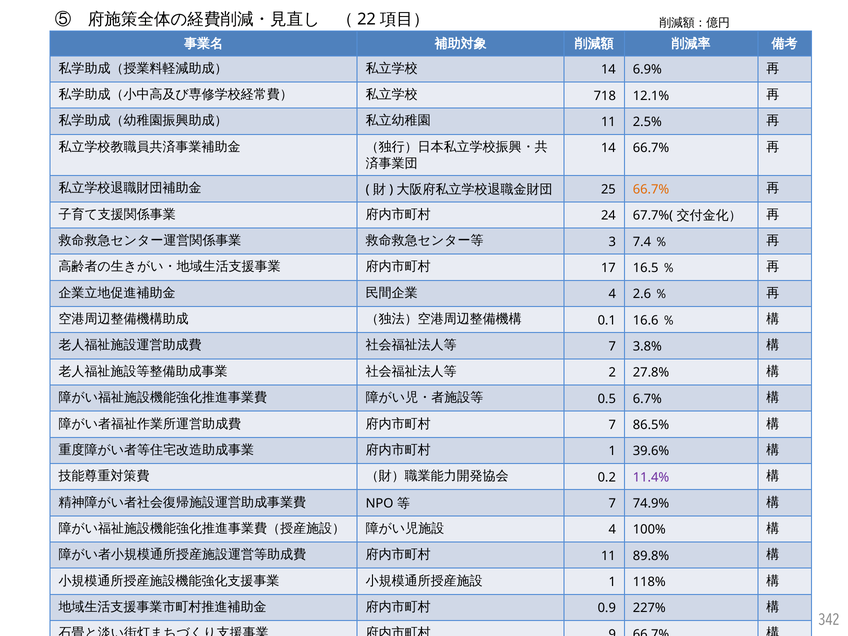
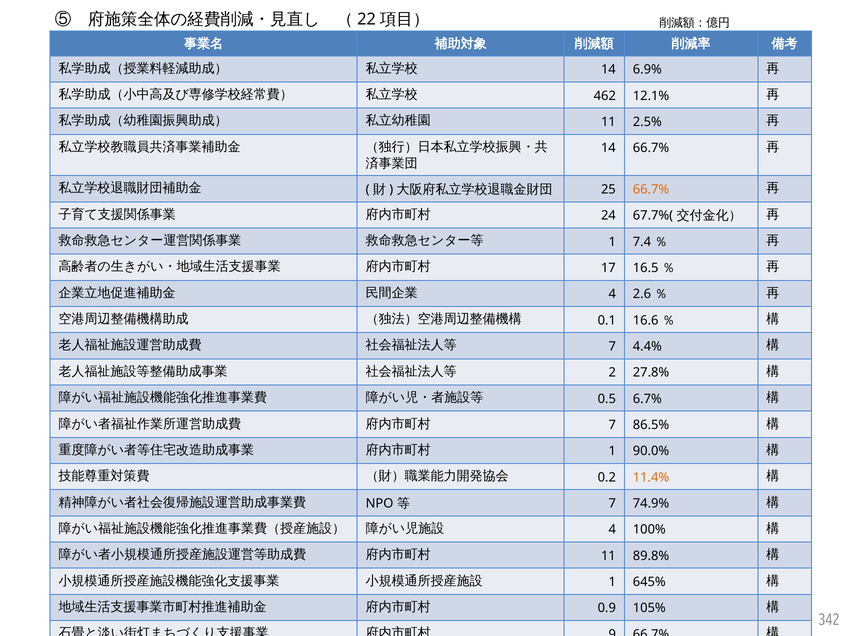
718: 718 -> 462 (605, 96)
3: 3 -> 1 (612, 242)
3.8%: 3.8% -> 4.4% (647, 346)
39.6%: 39.6% -> 90.0% (651, 451)
11.4% colour: purple -> orange (651, 477)
118%: 118% -> 645% (649, 582)
227%: 227% -> 105% (649, 608)
